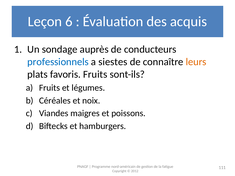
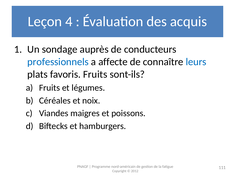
6: 6 -> 4 (69, 22)
siestes: siestes -> affecte (113, 62)
leurs colour: orange -> blue (196, 62)
